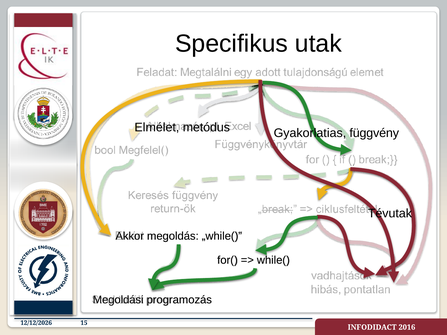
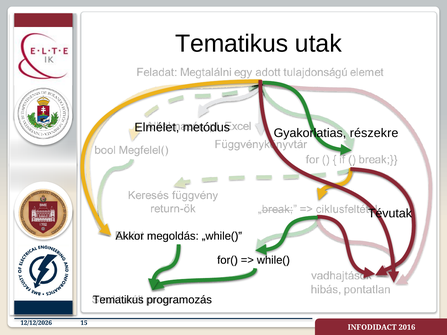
Specifikus: Specifikus -> Tematikus (232, 44)
függvény: függvény -> részekre (374, 133)
Megoldási: Megoldási -> Tematikus (118, 300)
